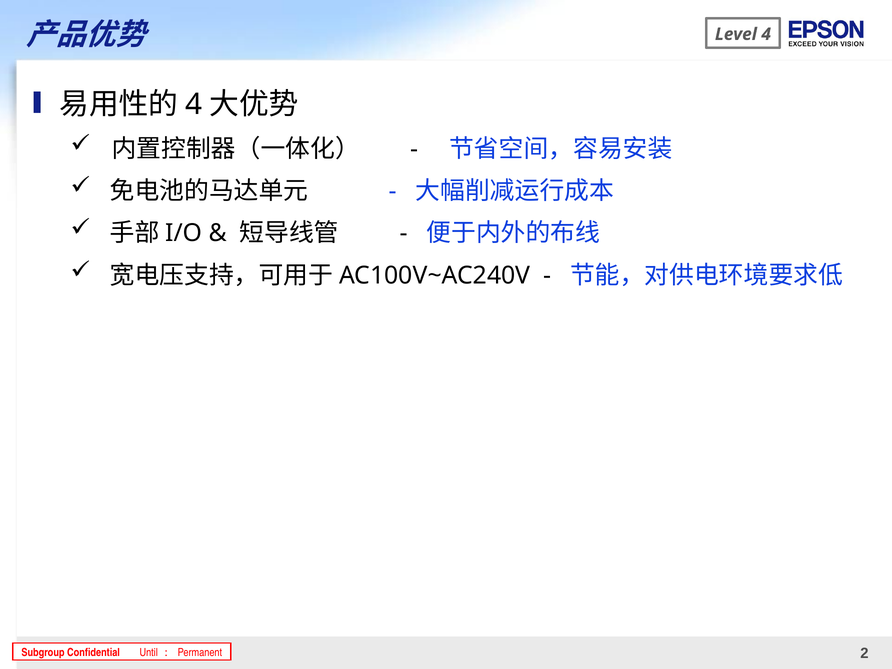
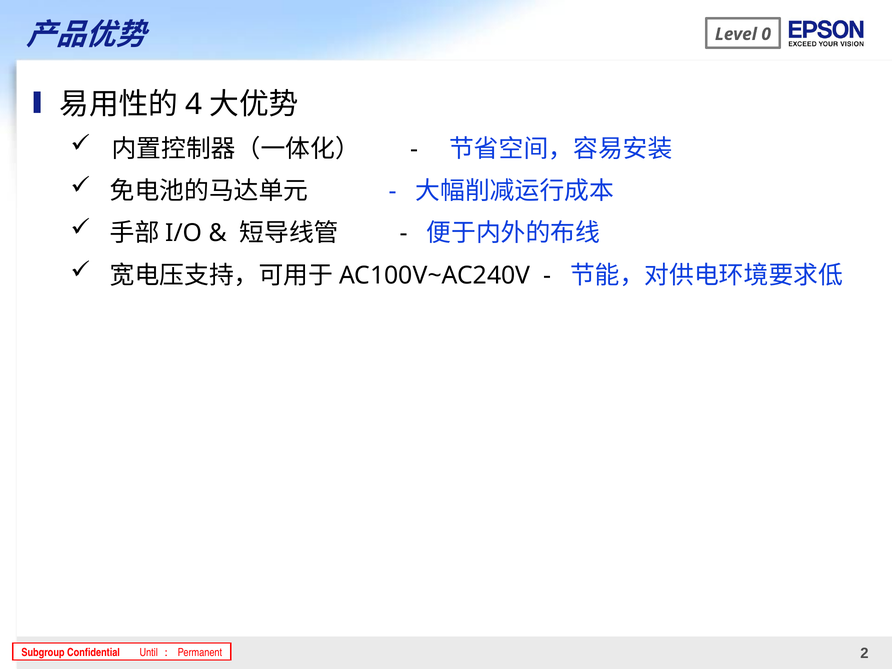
Level 4: 4 -> 0 (766, 34)
